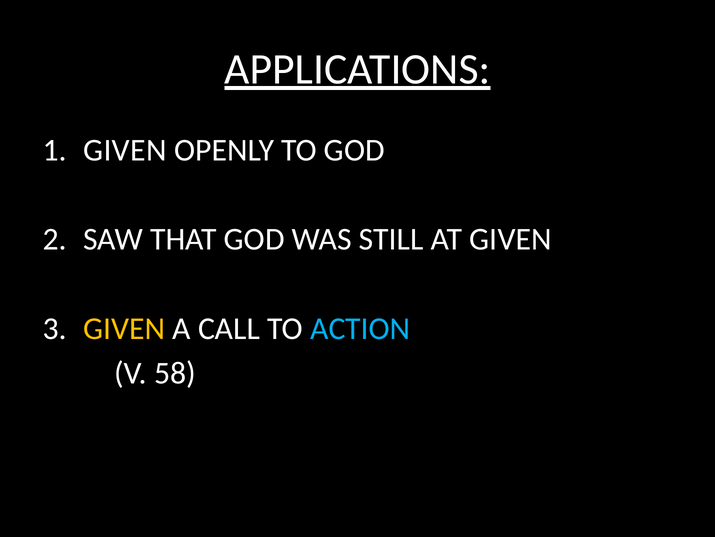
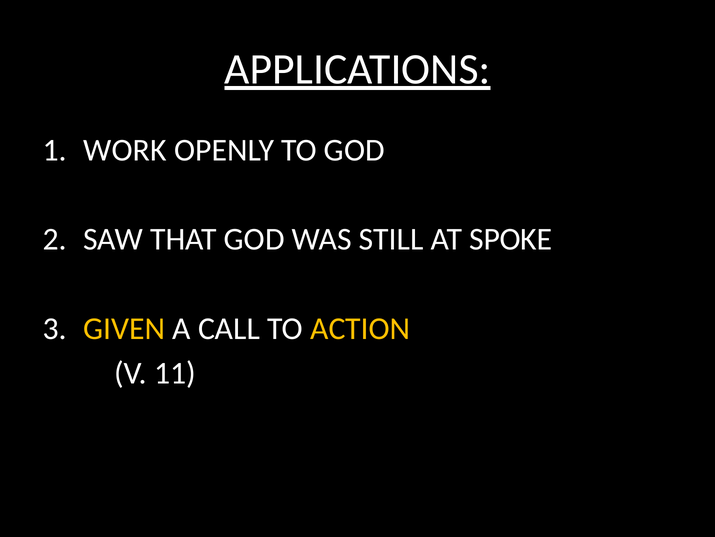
GIVEN: GIVEN -> WORK (125, 150)
AT GIVEN: GIVEN -> SPOKE (511, 239)
ACTION colour: light blue -> yellow (360, 328)
58: 58 -> 11 (175, 373)
